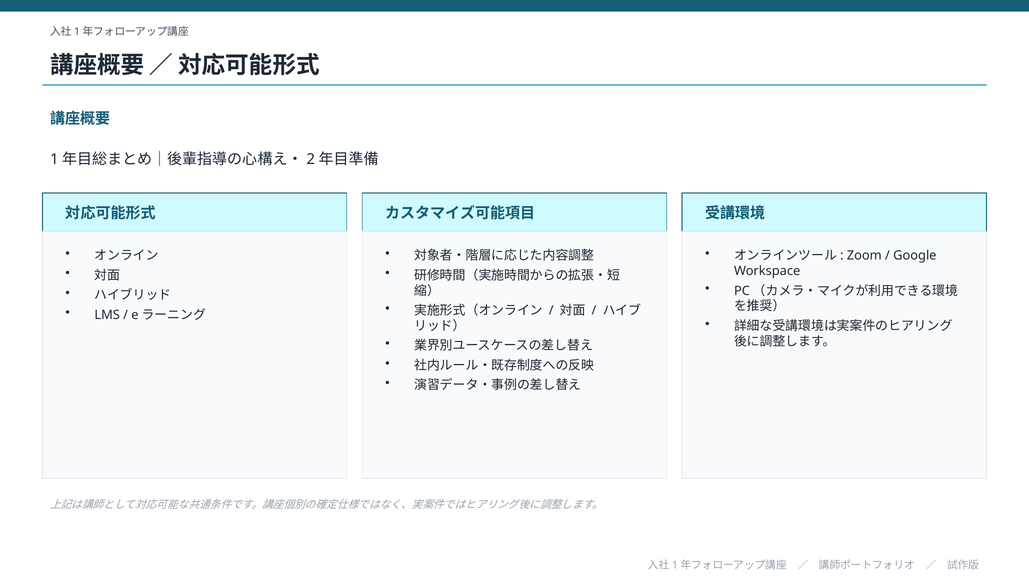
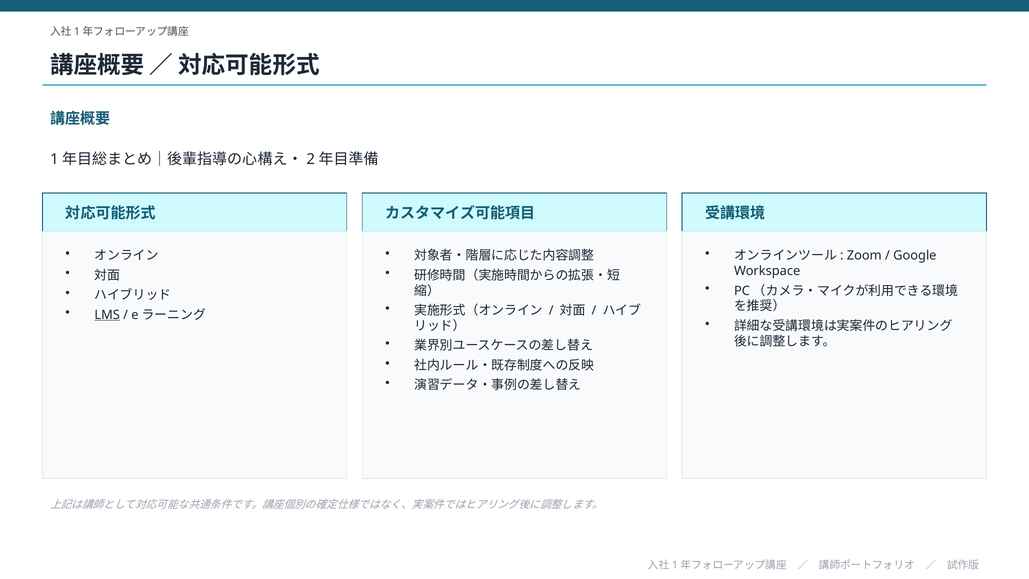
LMS underline: none -> present (107, 315)
